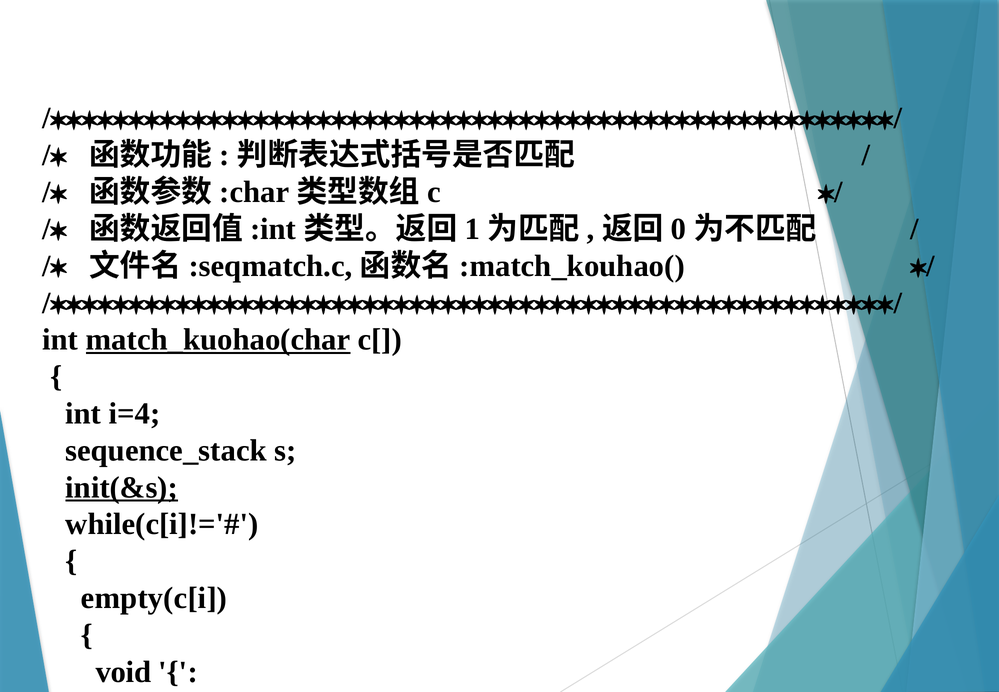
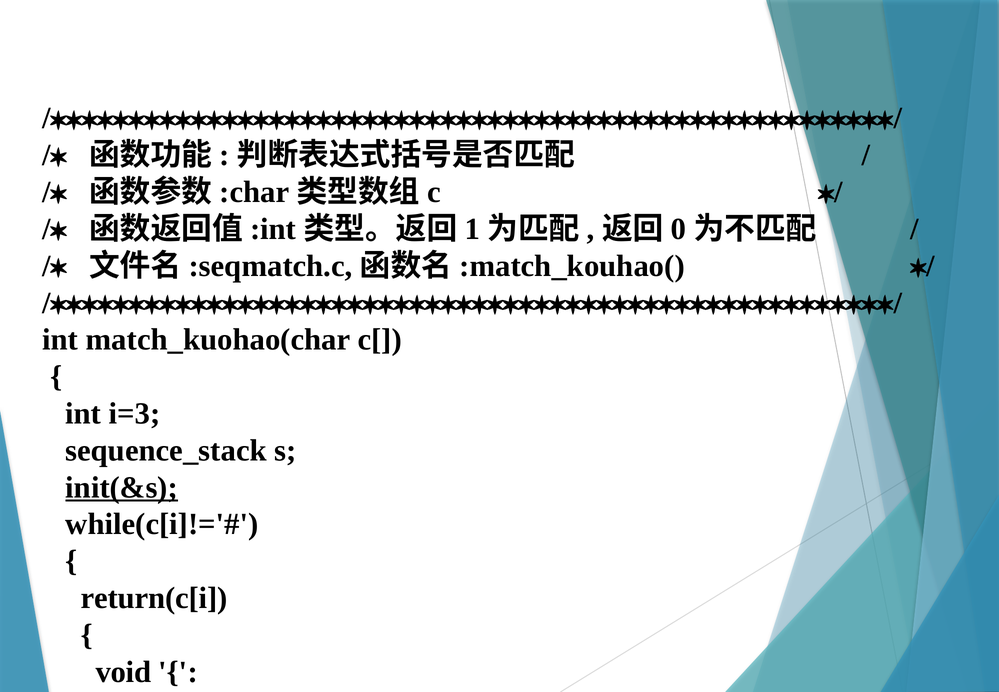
match_kuohao(char underline: present -> none (218, 340)
i=4: i=4 -> i=3 (135, 413)
empty(c[i: empty(c[i -> return(c[i (154, 598)
